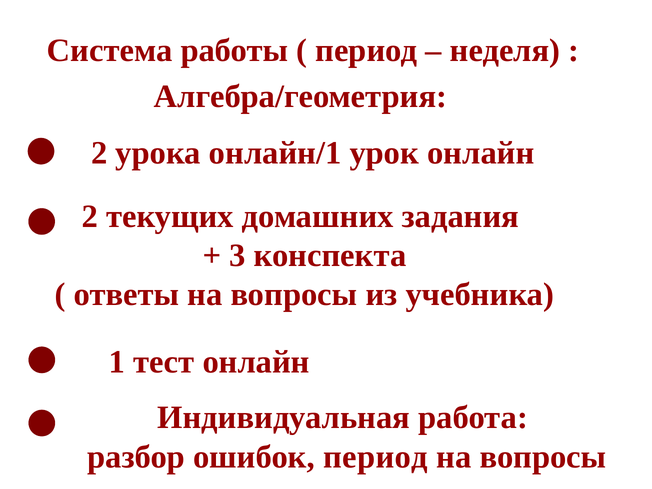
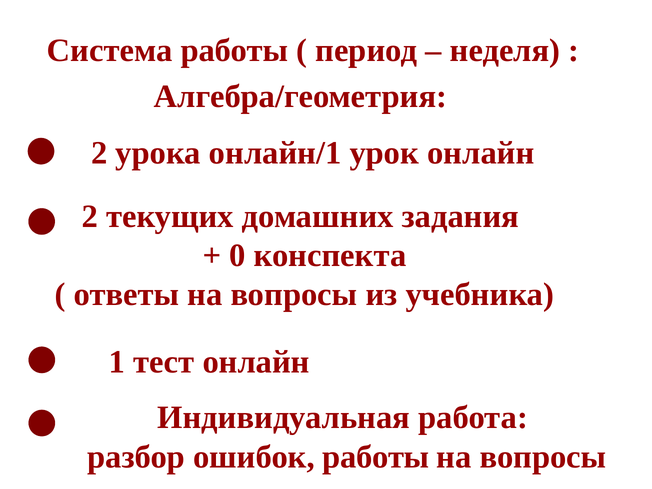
3: 3 -> 0 (237, 256)
ошибок период: период -> работы (376, 457)
